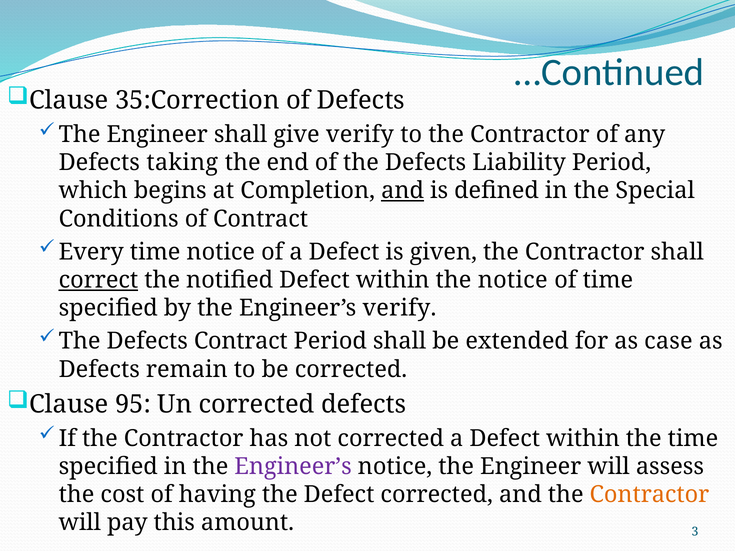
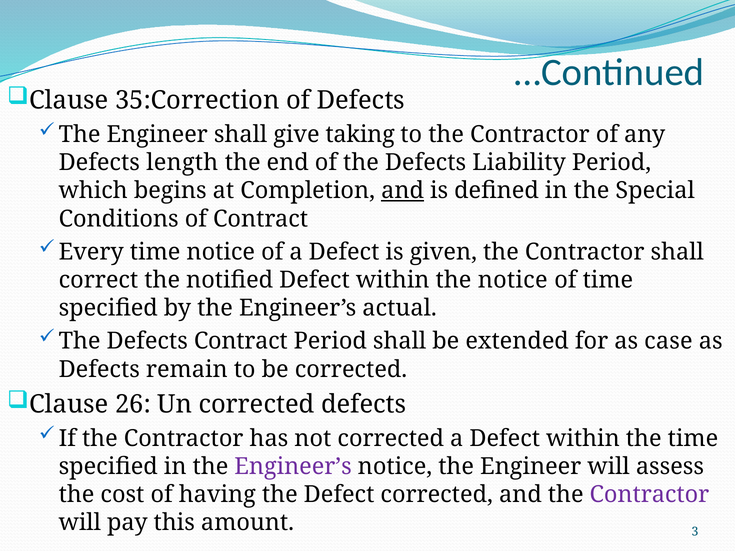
give verify: verify -> taking (360, 134)
taking: taking -> length (182, 163)
correct underline: present -> none (98, 280)
Engineer’s verify: verify -> actual (400, 308)
95: 95 -> 26 (133, 404)
Contractor colour: orange -> purple (649, 495)
